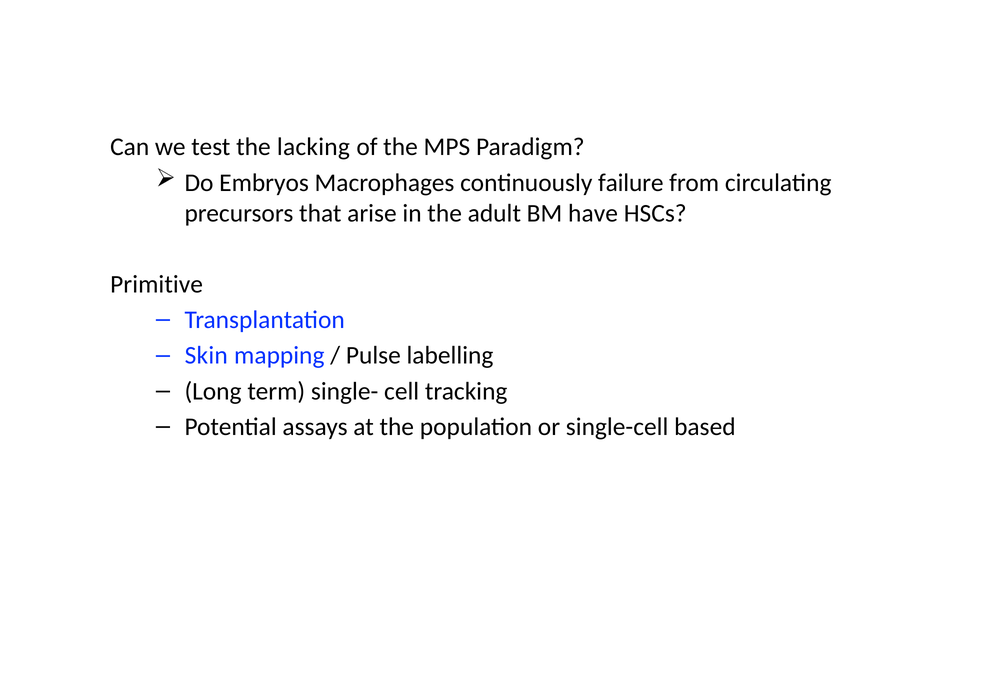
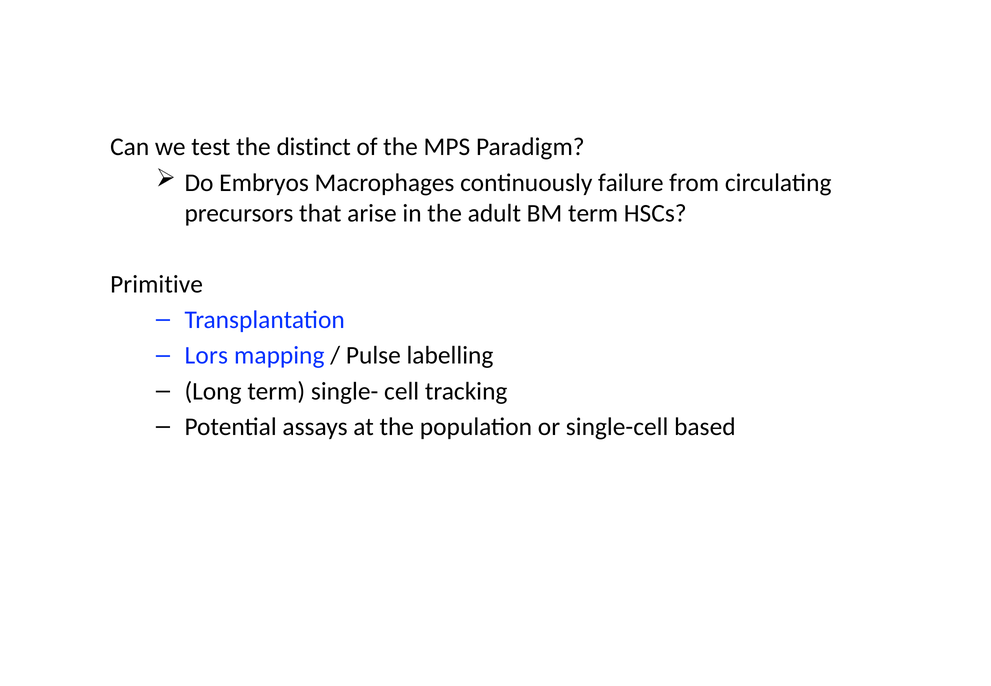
lacking: lacking -> distinct (314, 147)
BM have: have -> term (593, 213)
Skin: Skin -> Lors (206, 356)
